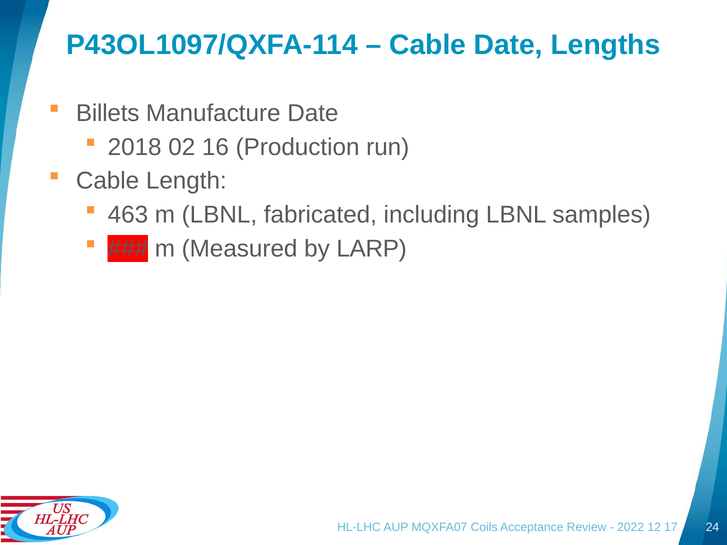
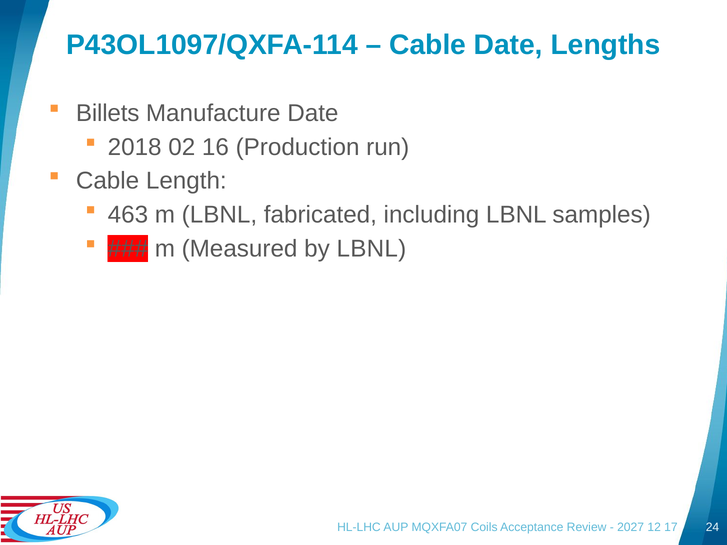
by LARP: LARP -> LBNL (371, 249)
2022: 2022 -> 2027 (631, 528)
